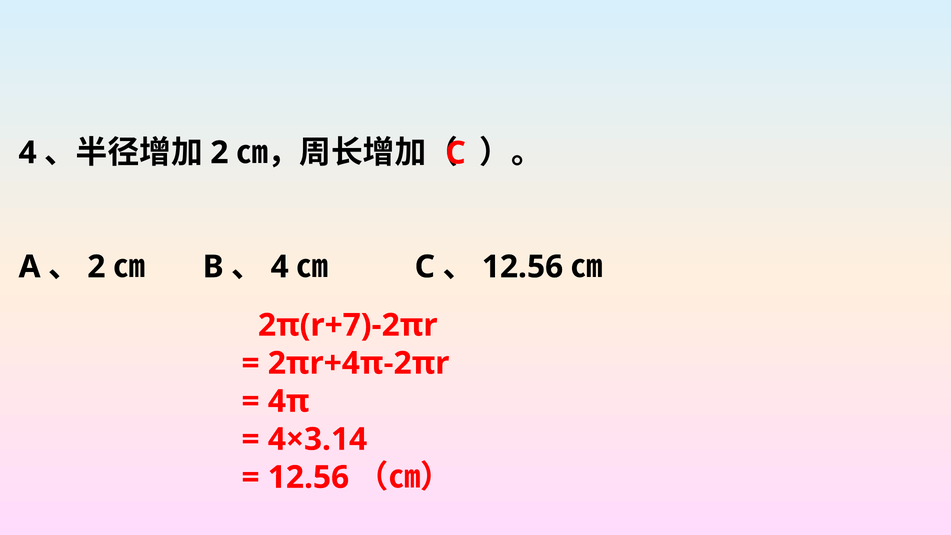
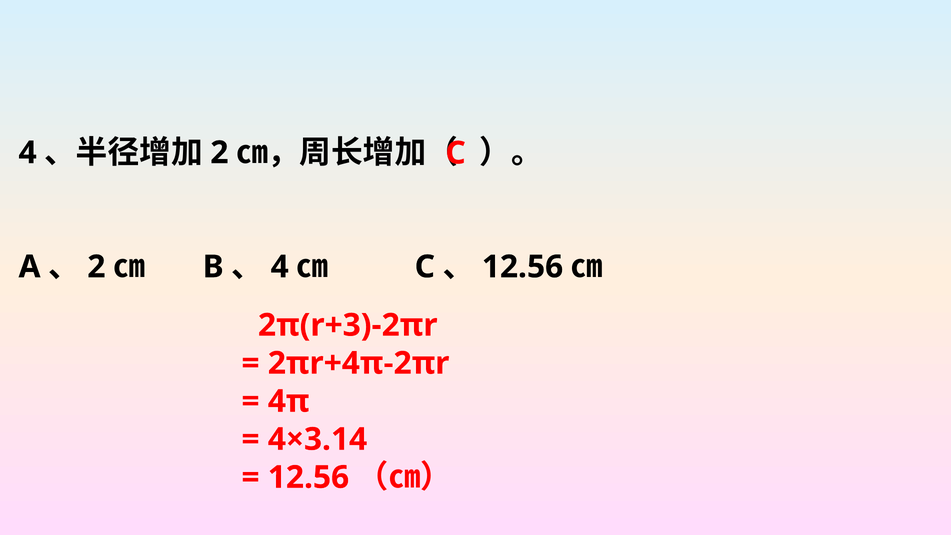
2π(r+7)-2πr: 2π(r+7)-2πr -> 2π(r+3)-2πr (348, 325)
